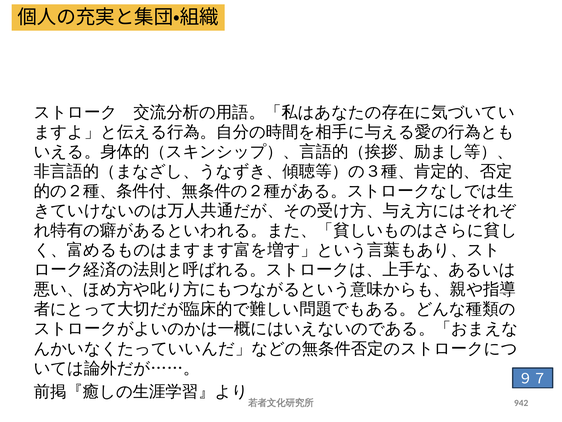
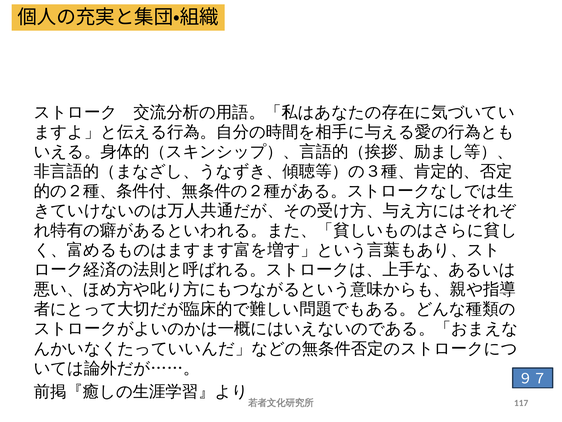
942: 942 -> 117 (521, 402)
